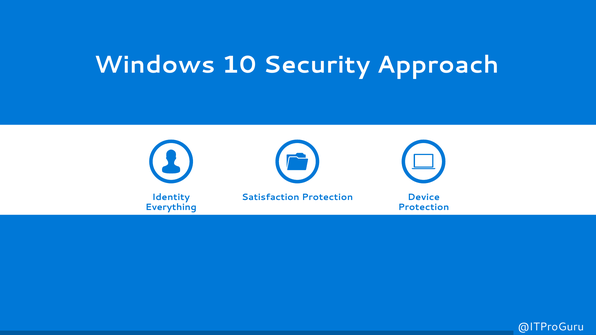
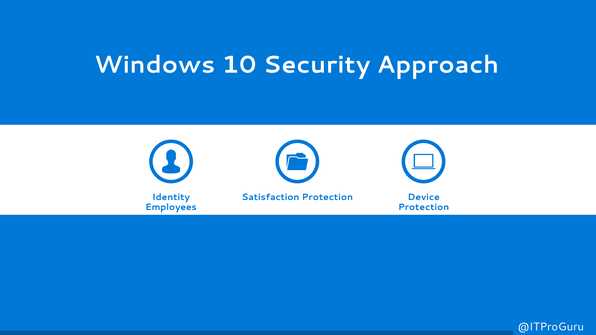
Everything: Everything -> Employees (171, 207)
